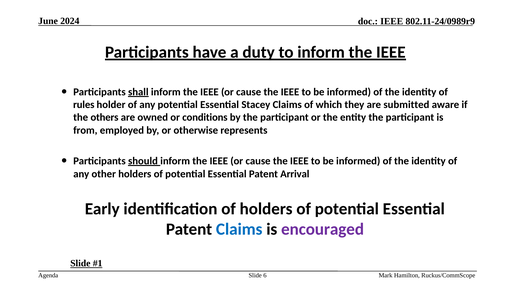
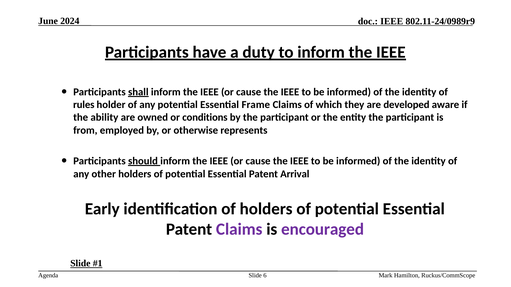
Stacey: Stacey -> Frame (256, 105)
submitted: submitted -> developed (406, 105)
others: others -> ability (104, 118)
Claims colour: blue -> purple (239, 230)
